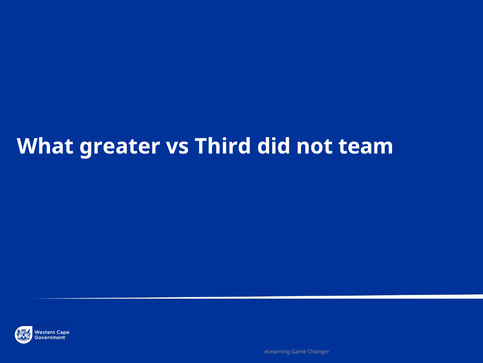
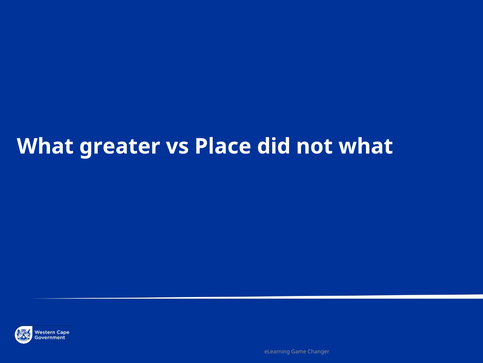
Third: Third -> Place (223, 146)
not team: team -> what (366, 146)
